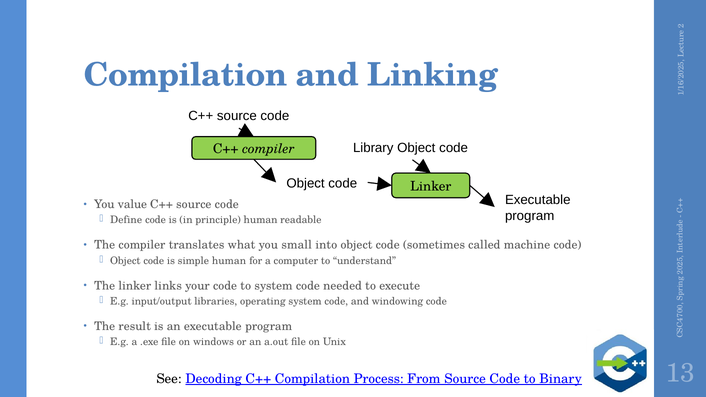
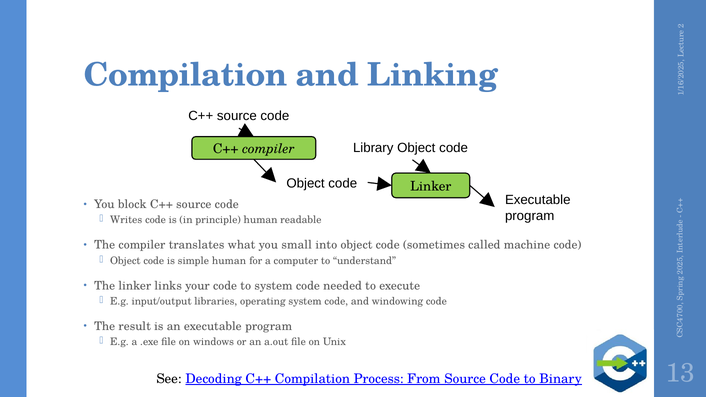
value: value -> block (132, 204)
Define: Define -> Writes (126, 220)
